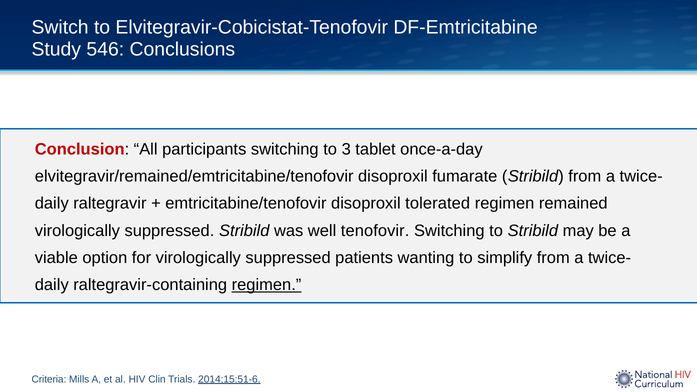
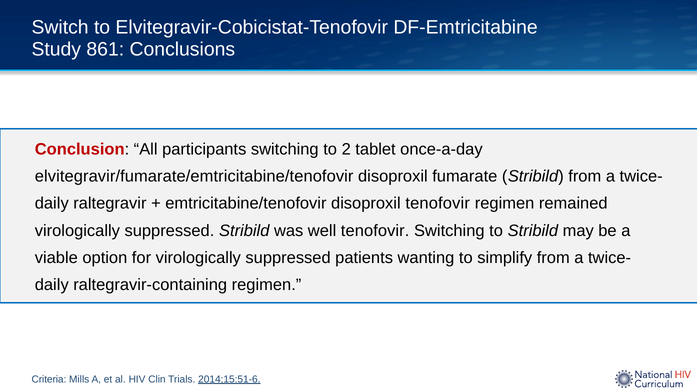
546: 546 -> 861 (105, 49)
3: 3 -> 2 (346, 149)
elvitegravir/remained/emtricitabine/tenofovir: elvitegravir/remained/emtricitabine/tenofovir -> elvitegravir/fumarate/emtricitabine/tenofovir (194, 176)
disoproxil tolerated: tolerated -> tenofovir (438, 204)
regimen underline: present -> none (267, 285)
